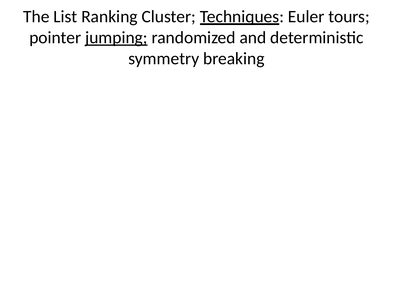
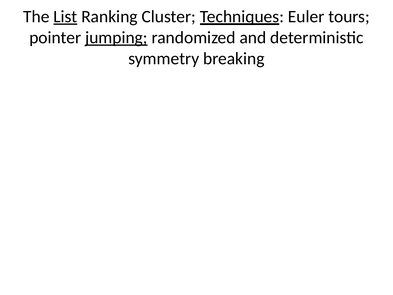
List underline: none -> present (65, 17)
